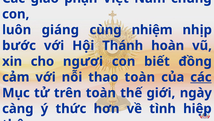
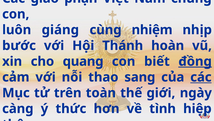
ngươi: ngươi -> quang (83, 61)
đồng underline: none -> present (195, 61)
thao toàn: toàn -> sang (140, 77)
